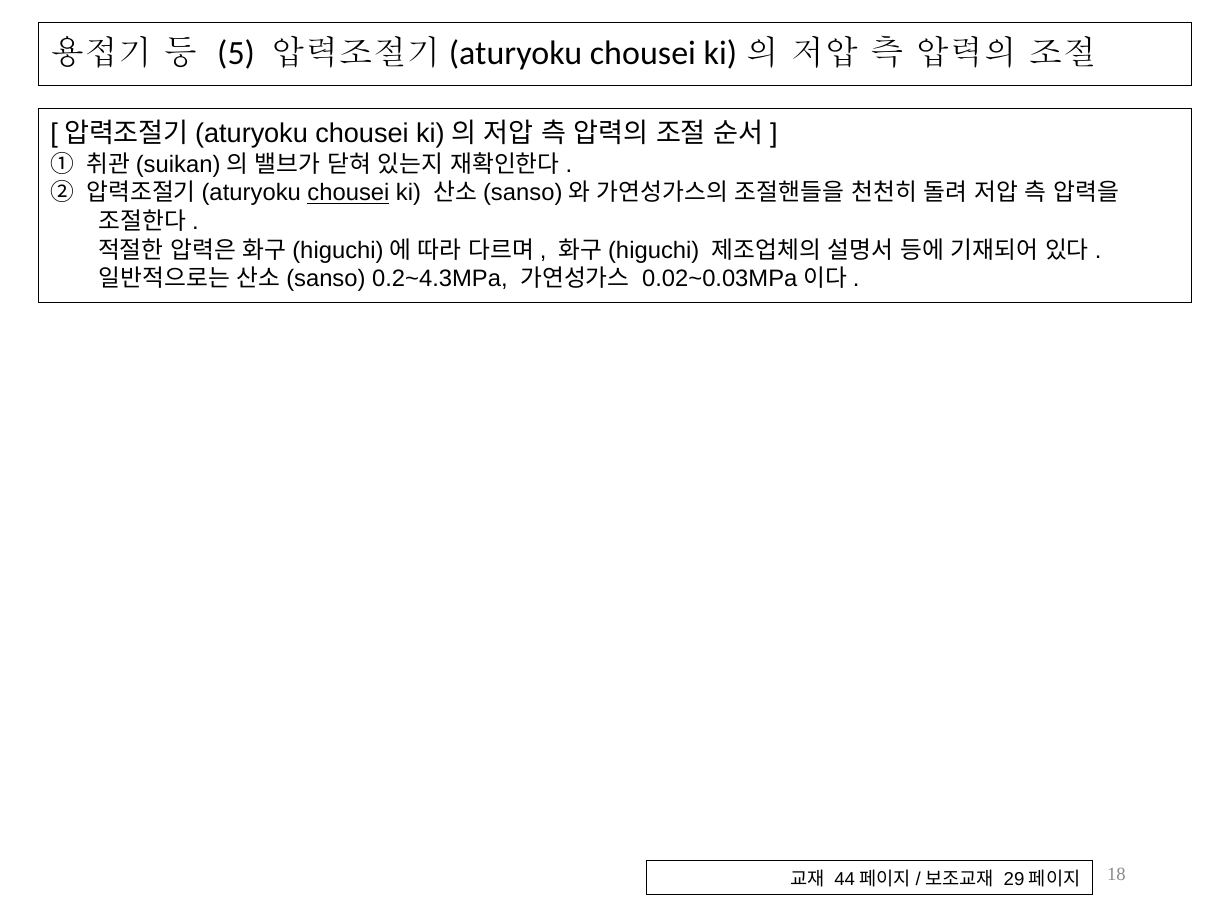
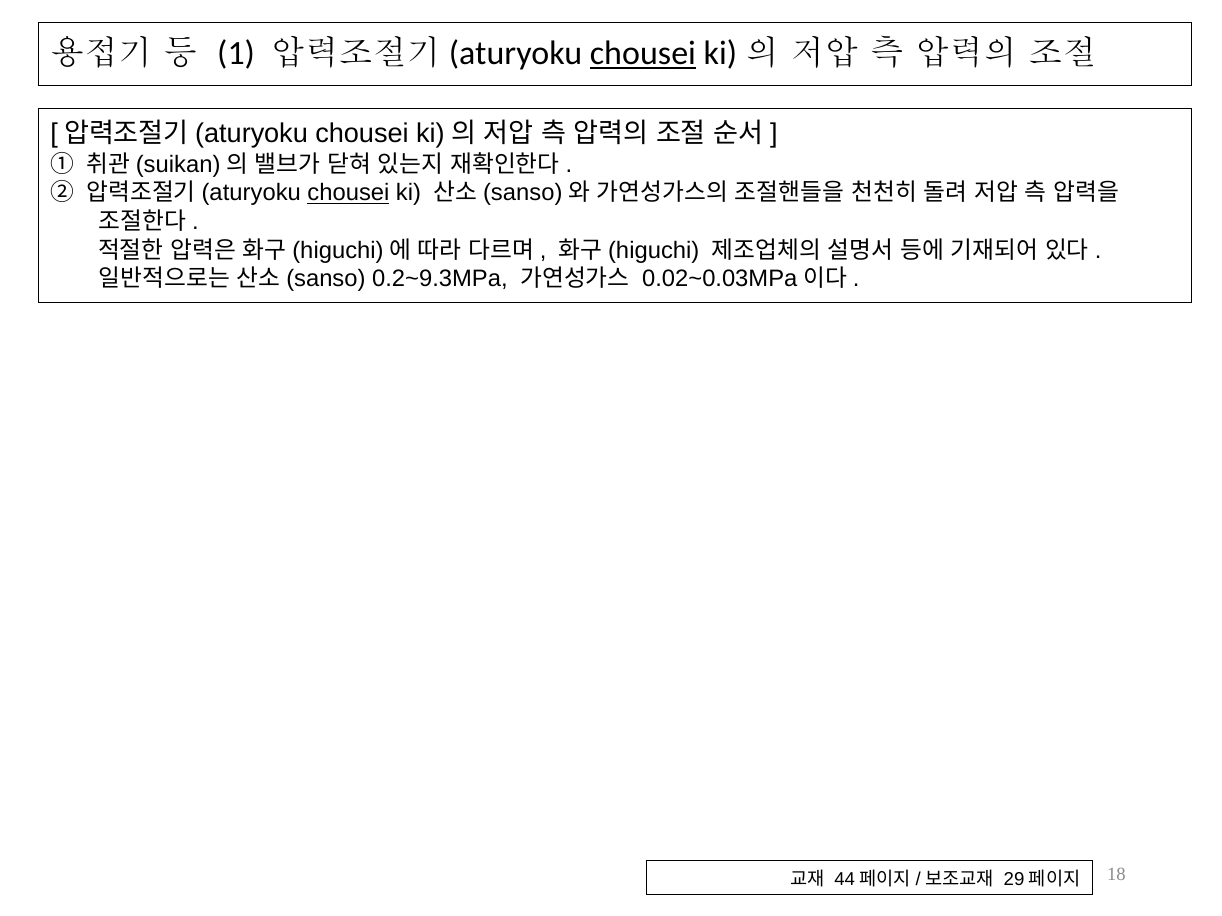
5: 5 -> 1 (236, 54)
chousei underline: none -> present (643, 54)
0.2~4.3MPa: 0.2~4.3MPa -> 0.2~9.3MPa (440, 279)
